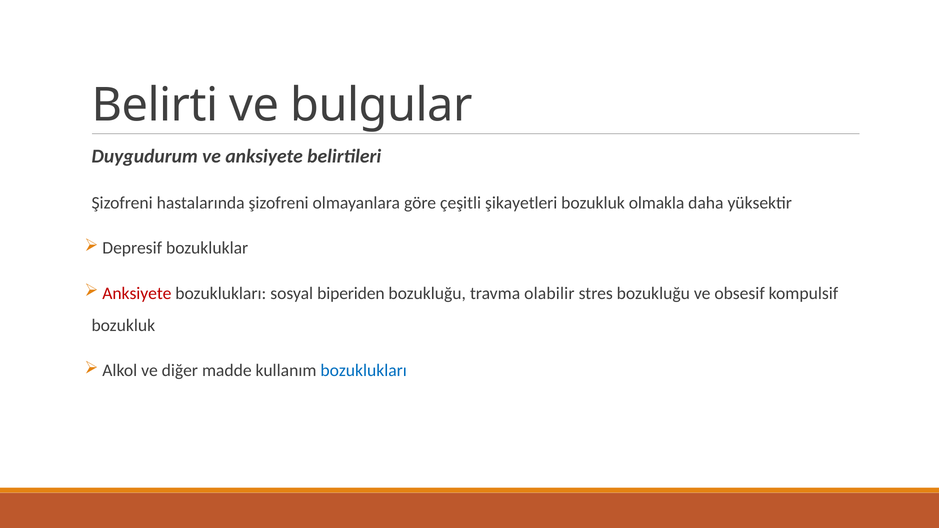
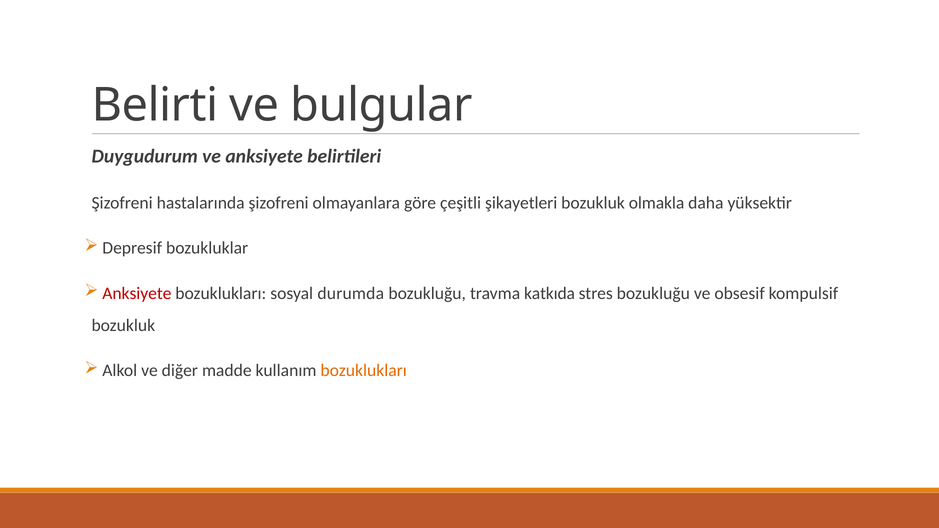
biperiden: biperiden -> durumda (351, 294)
olabilir: olabilir -> katkıda (550, 294)
bozuklukları colour: blue -> orange (364, 371)
